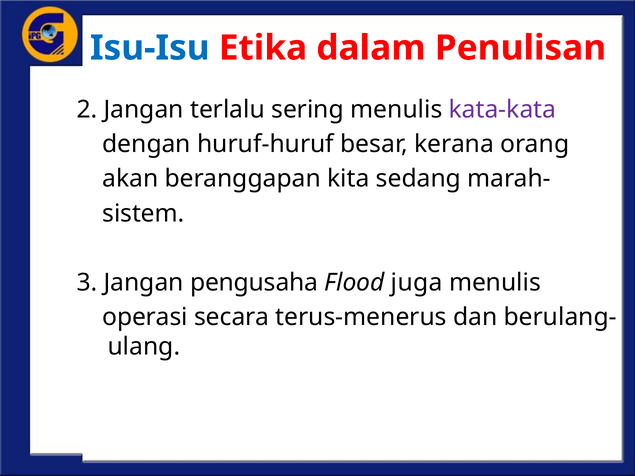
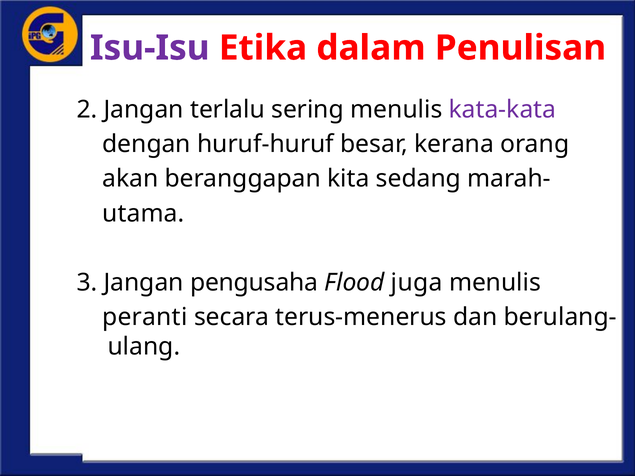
Isu-Isu colour: blue -> purple (150, 48)
sistem: sistem -> utama (143, 213)
operasi: operasi -> peranti (145, 317)
